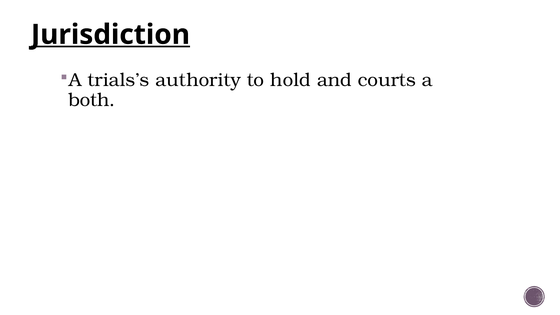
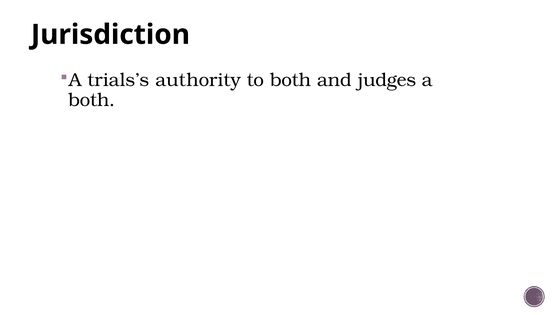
Jurisdiction underline: present -> none (110, 35)
to hold: hold -> both (291, 80)
courts: courts -> judges (387, 80)
